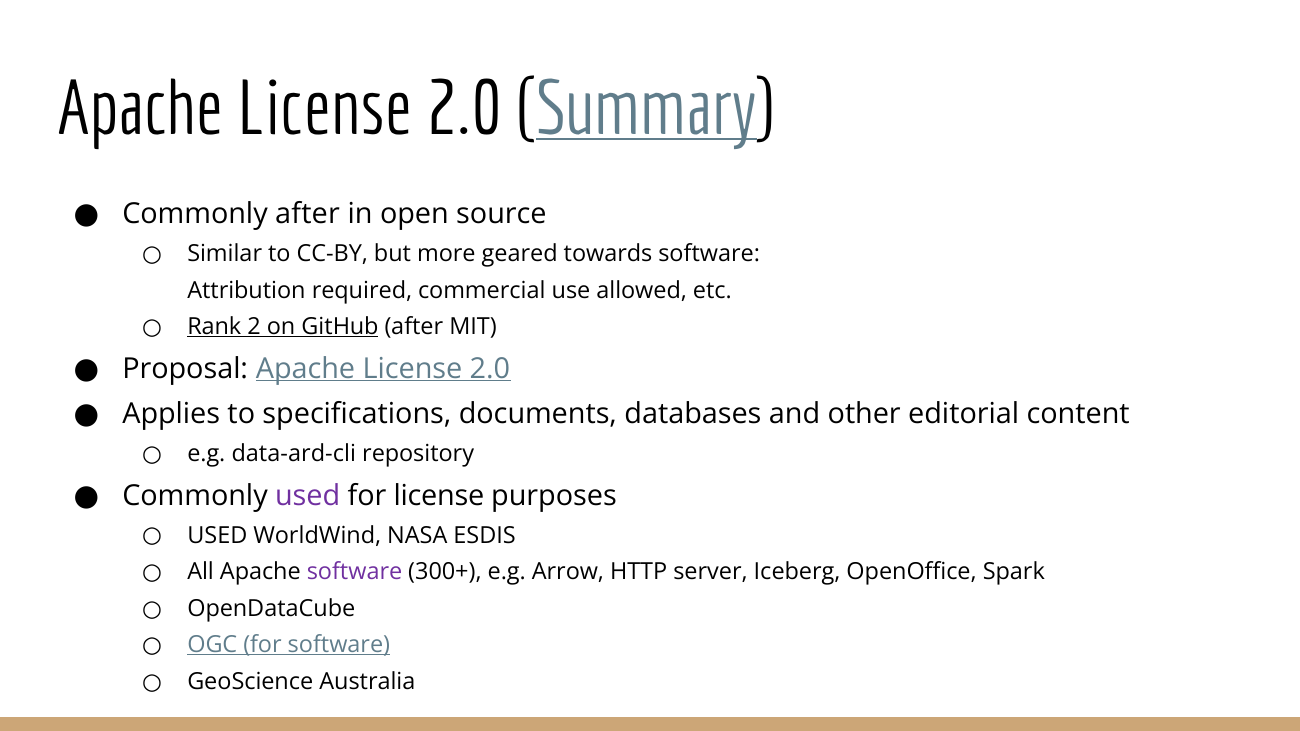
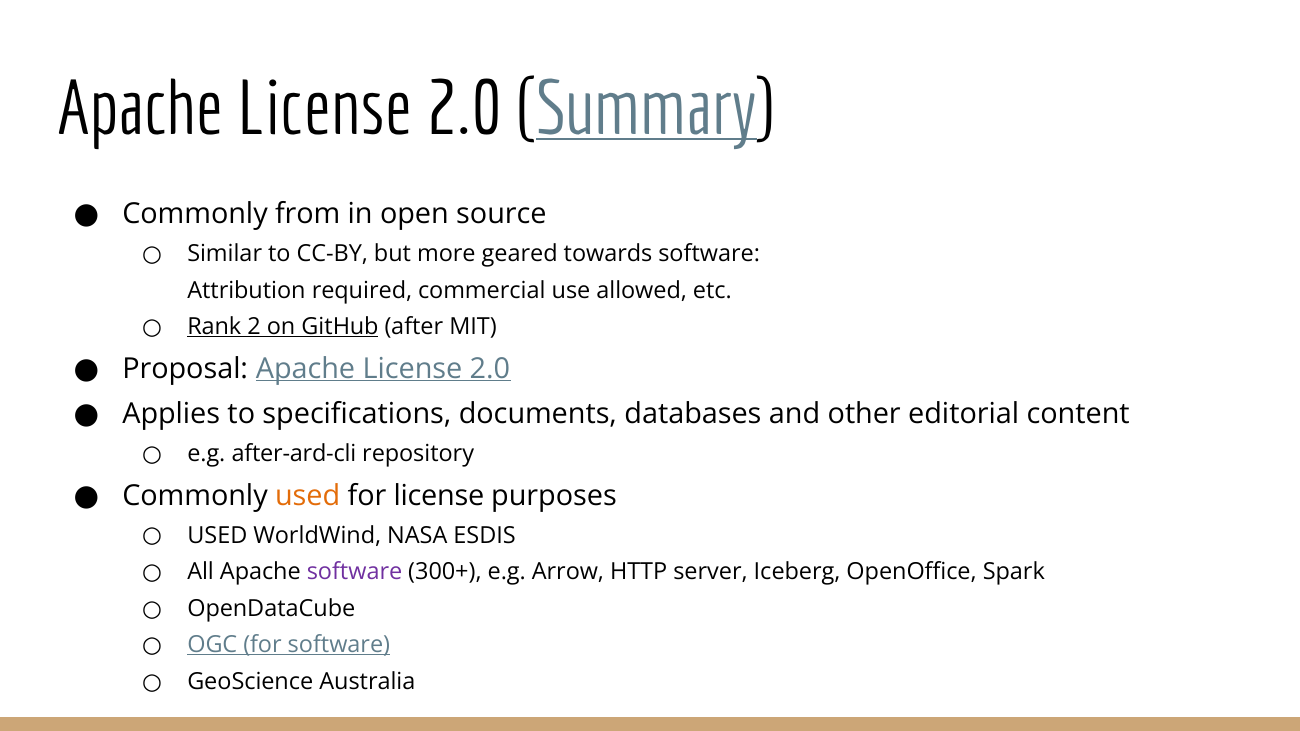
Commonly after: after -> from (308, 214)
data-ard-cli: data-ard-cli -> after-ard-cli (294, 454)
used colour: purple -> orange (308, 496)
